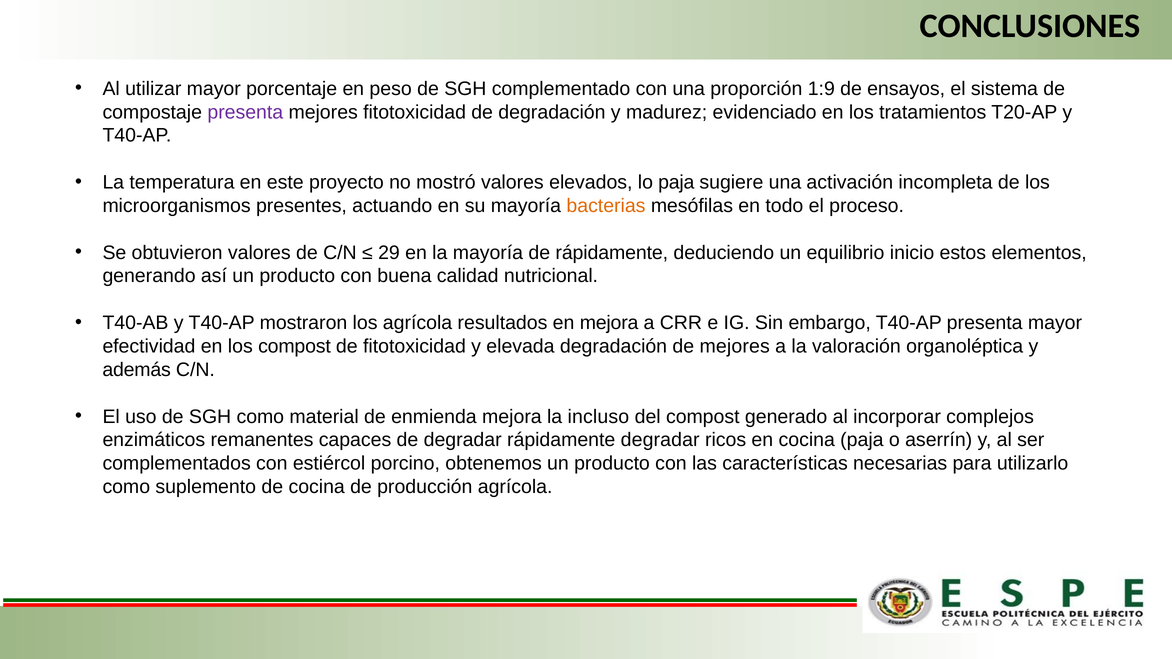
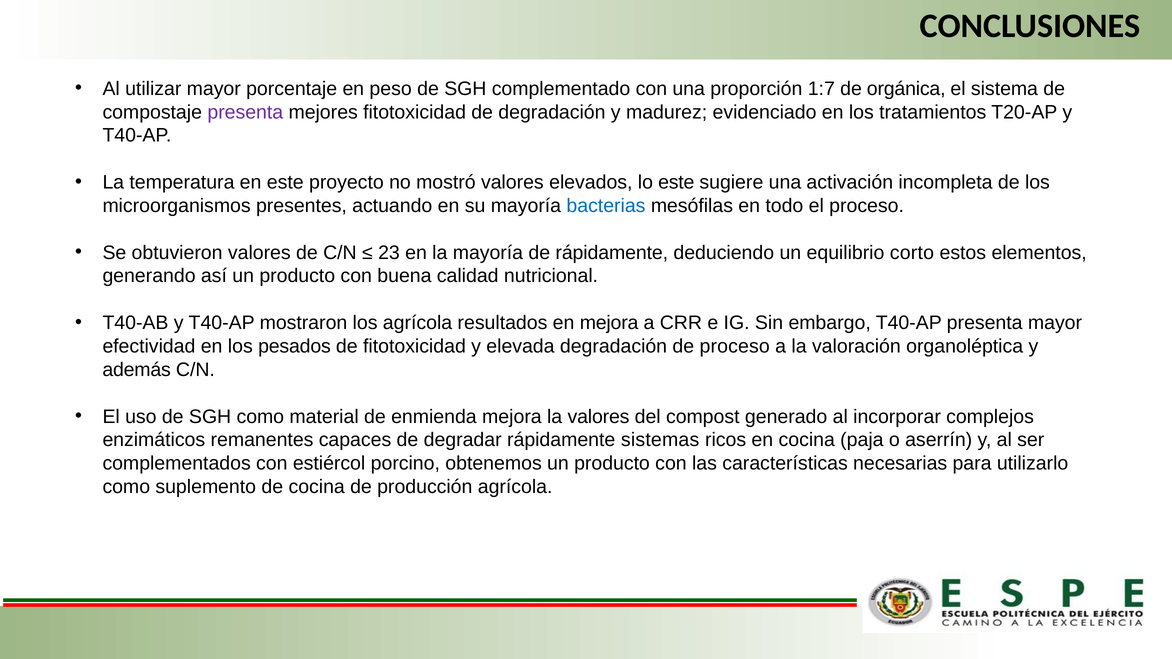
1:9: 1:9 -> 1:7 (821, 89)
ensayos: ensayos -> orgánica (906, 89)
lo paja: paja -> este (676, 182)
bacterias colour: orange -> blue (606, 206)
29: 29 -> 23 (389, 253)
inicio: inicio -> corto (912, 253)
los compost: compost -> pesados (294, 346)
de mejores: mejores -> proceso (735, 346)
la incluso: incluso -> valores (599, 417)
rápidamente degradar: degradar -> sistemas (660, 440)
